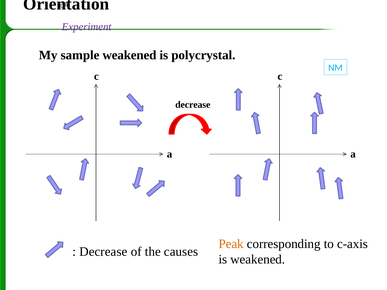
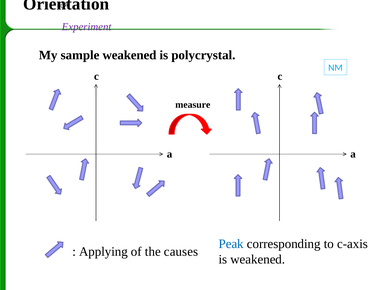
decrease: decrease -> measure (193, 105)
Peak colour: orange -> blue (231, 244)
Decrease: Decrease -> Applying (103, 252)
